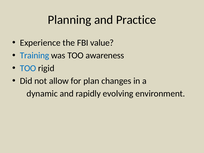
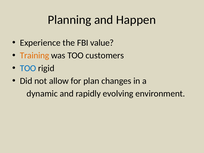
Practice: Practice -> Happen (136, 20)
Training colour: blue -> orange (35, 55)
awareness: awareness -> customers (105, 55)
